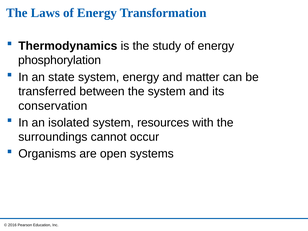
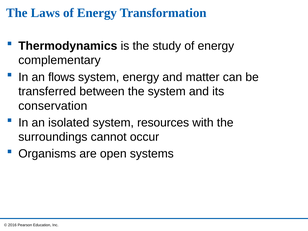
phosphorylation: phosphorylation -> complementary (59, 60)
state: state -> flows (62, 77)
